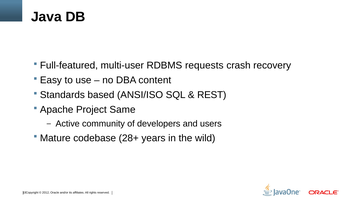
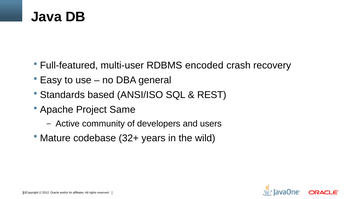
requests: requests -> encoded (204, 66)
content: content -> general (155, 80)
28+: 28+ -> 32+ (129, 138)
